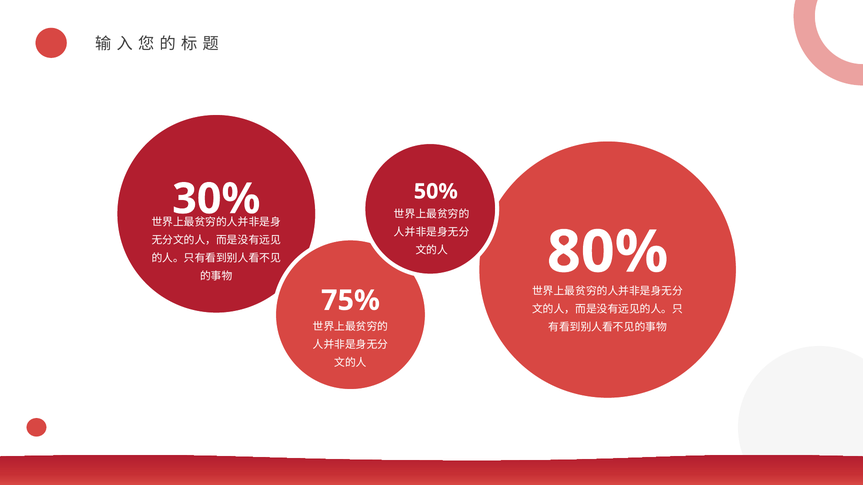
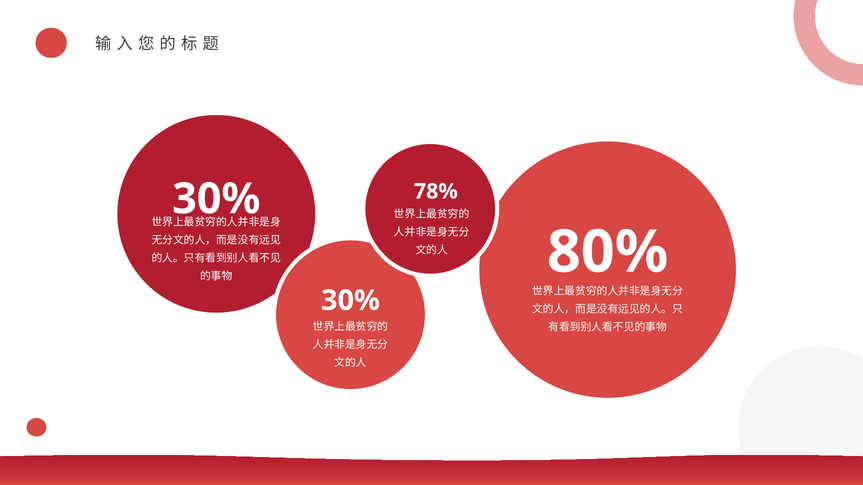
50%: 50% -> 78% (436, 192)
75%: 75% -> 30% (350, 301)
